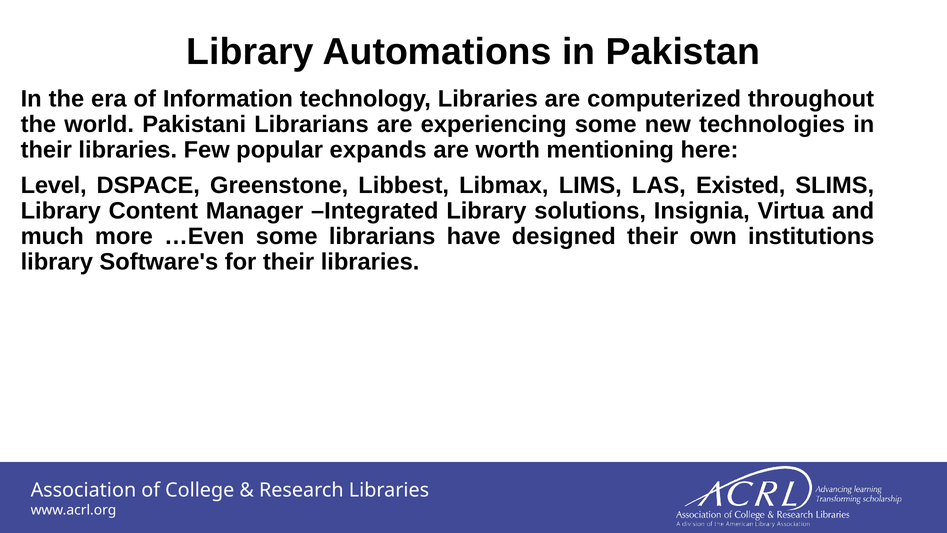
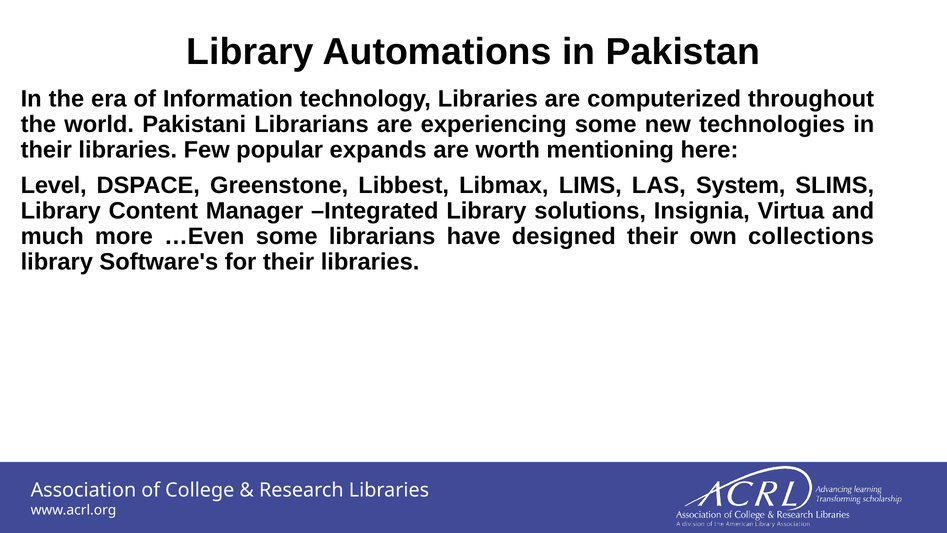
Existed: Existed -> System (741, 185)
institutions: institutions -> collections (811, 236)
